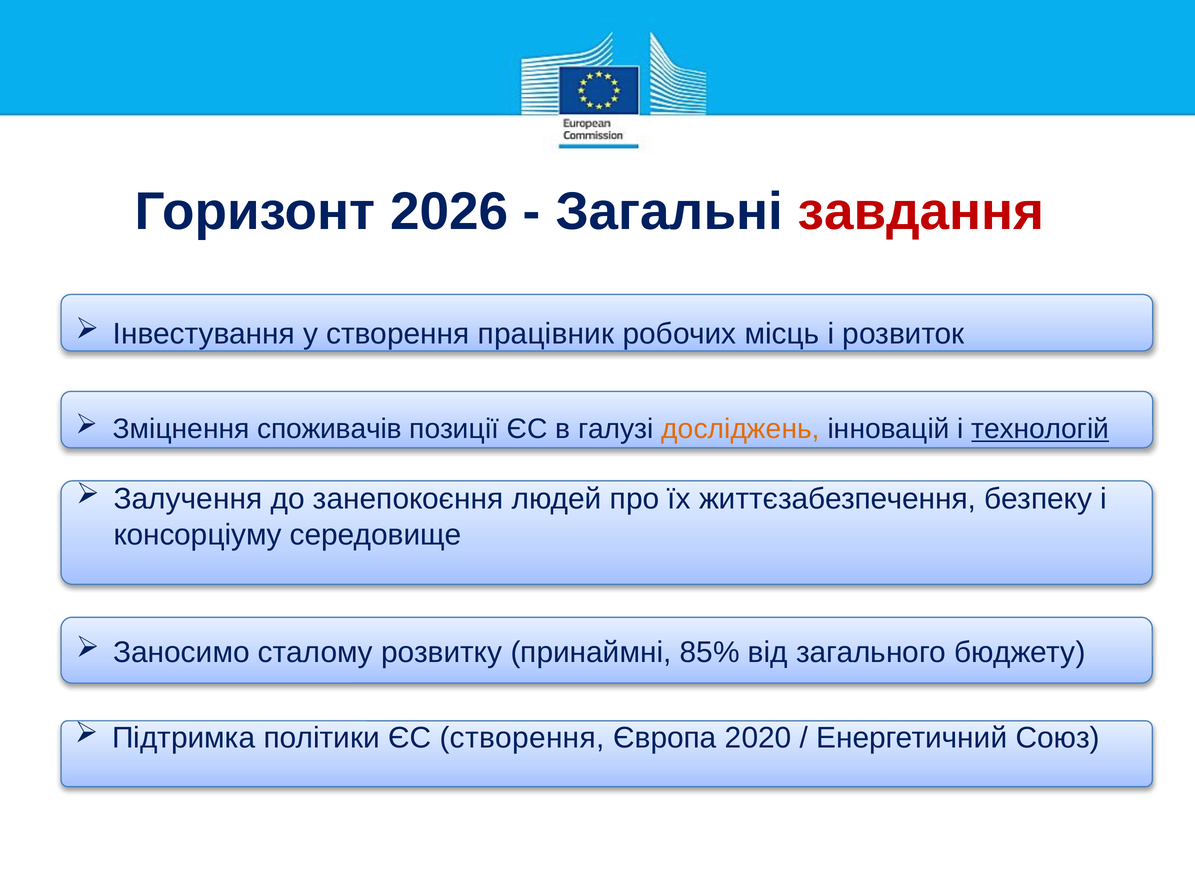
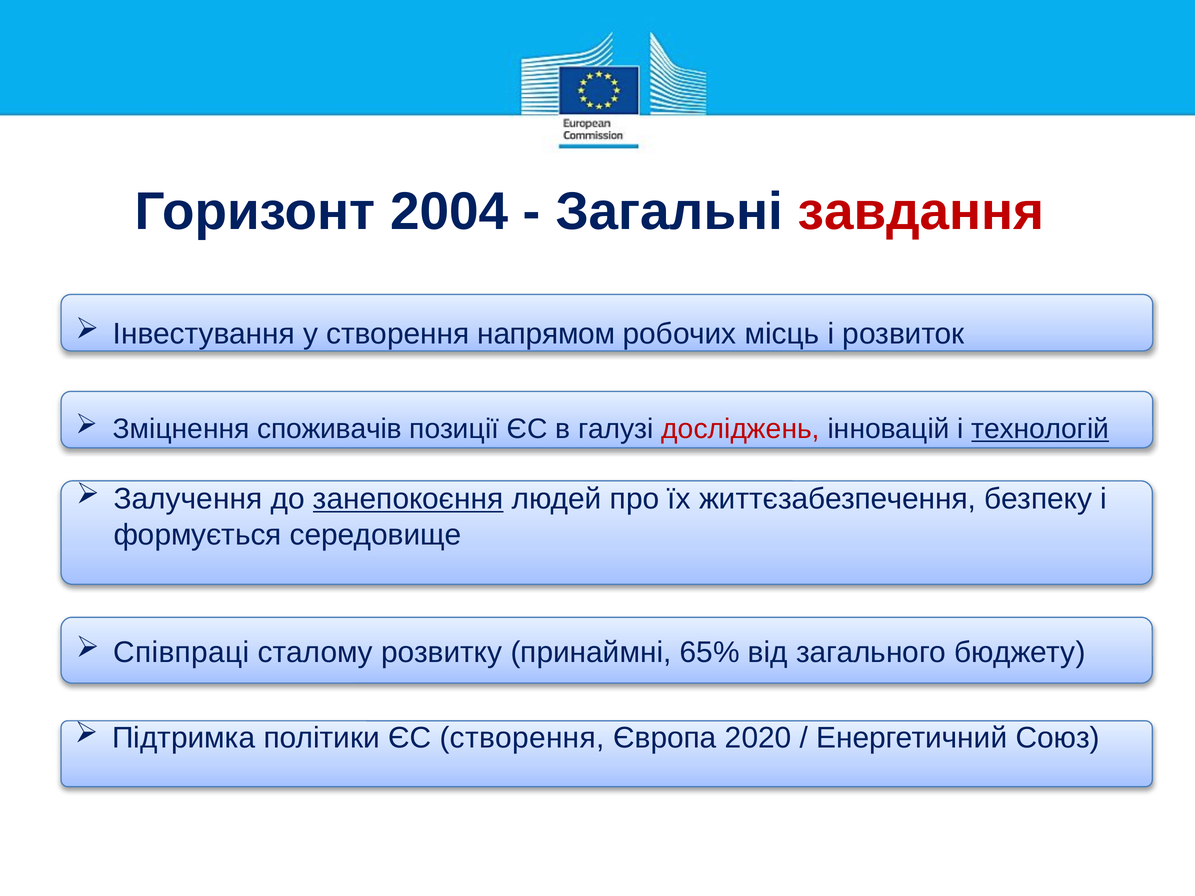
2026: 2026 -> 2004 (449, 212)
працівник: працівник -> напрямом (546, 334)
досліджень colour: orange -> red (741, 429)
занепокоєння underline: none -> present (408, 499)
консорціуму: консорціуму -> формується (198, 535)
Заносимо: Заносимо -> Співпраці (181, 652)
85%: 85% -> 65% (710, 652)
